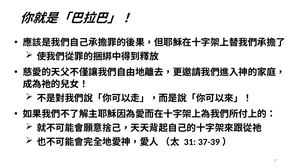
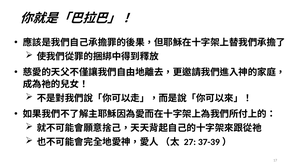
31: 31 -> 27 (190, 143)
